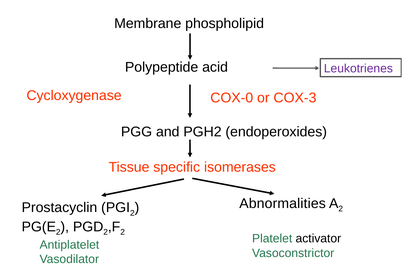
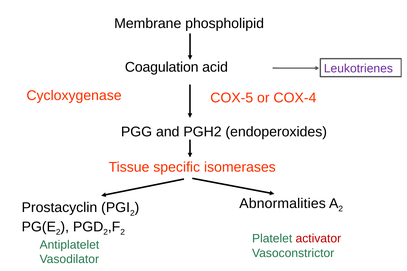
Polypeptide: Polypeptide -> Coagulation (162, 67)
COX-0: COX-0 -> COX-5 (232, 98)
COX-3: COX-3 -> COX-4 (295, 98)
activator colour: black -> red (318, 239)
